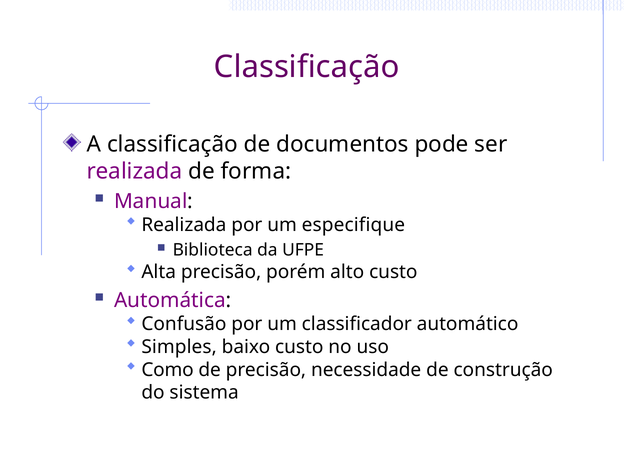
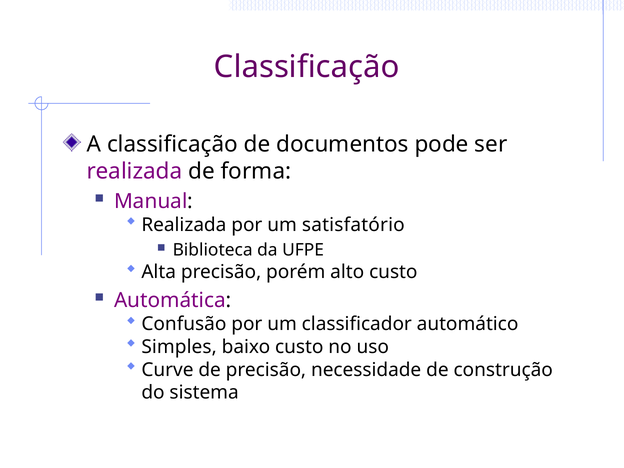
especifique: especifique -> satisfatório (353, 225)
Como: Como -> Curve (167, 370)
